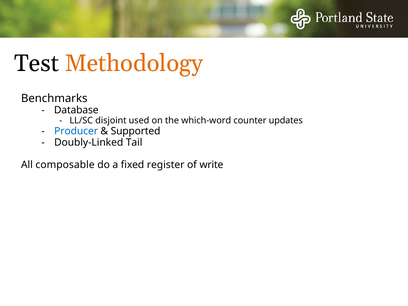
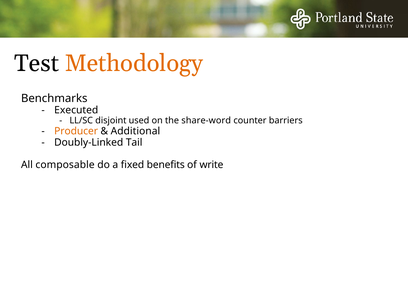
Database: Database -> Executed (76, 110)
which-word: which-word -> share-word (206, 121)
updates: updates -> barriers (286, 121)
Producer colour: blue -> orange (76, 131)
Supported: Supported -> Additional (135, 131)
register: register -> benefits (166, 165)
